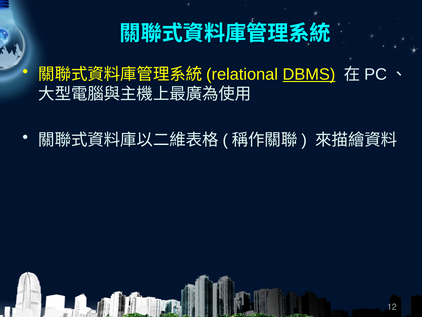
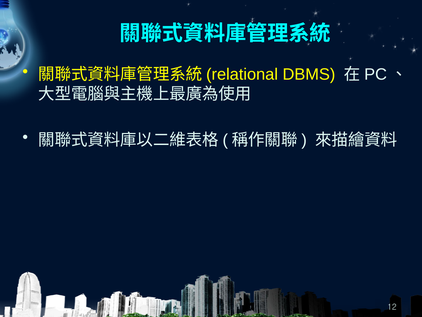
DBMS underline: present -> none (309, 74)
